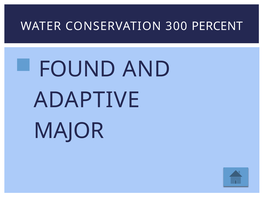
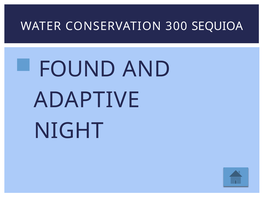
PERCENT: PERCENT -> SEQUIOA (217, 26)
MAJOR: MAJOR -> NIGHT (69, 131)
